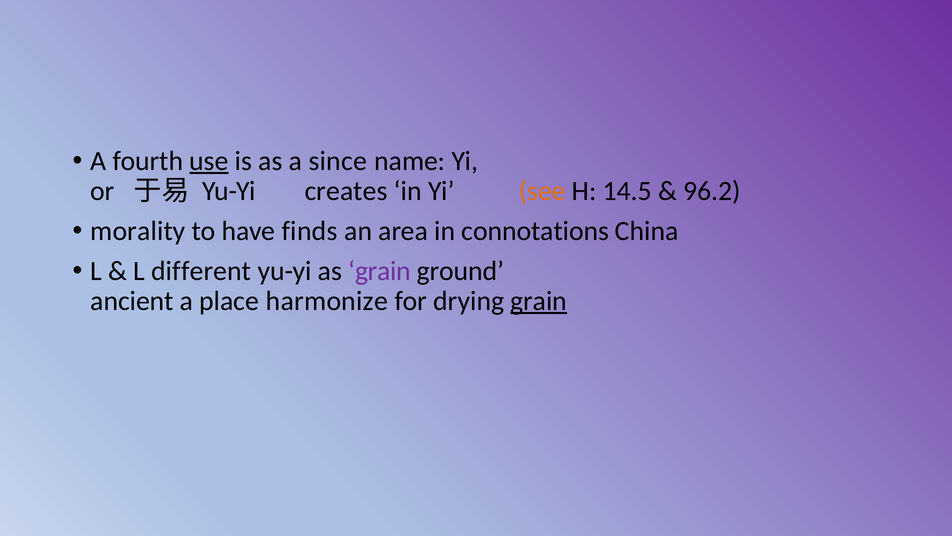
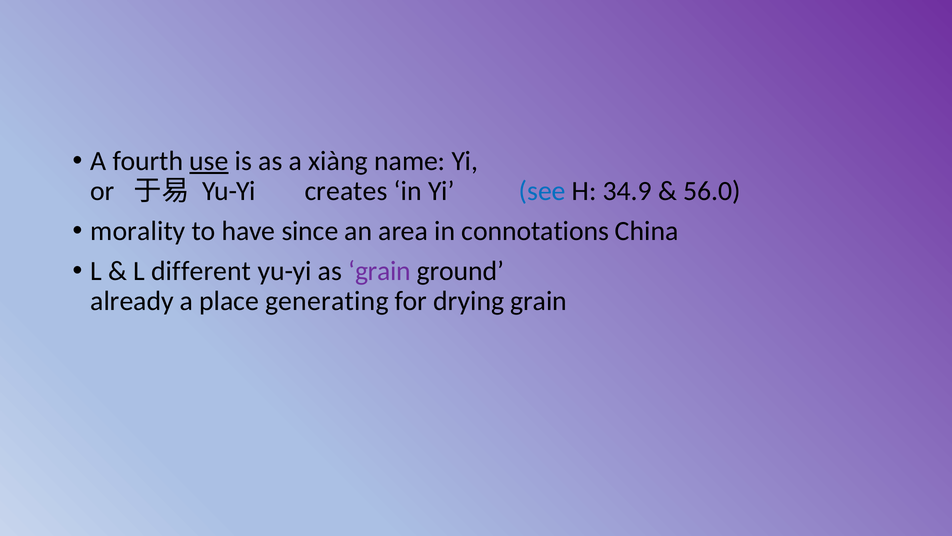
since: since -> xiàng (338, 161)
see colour: orange -> blue (542, 191)
14.5: 14.5 -> 34.9 (627, 191)
96.2: 96.2 -> 56.0 (712, 191)
finds: finds -> since (310, 231)
ancient: ancient -> already (132, 301)
harmonize: harmonize -> generating (327, 301)
grain underline: present -> none (539, 301)
